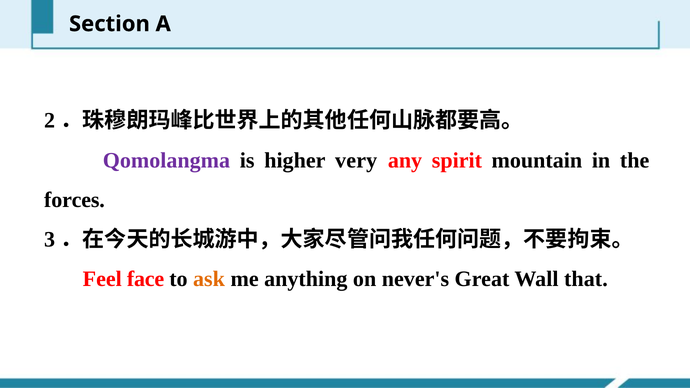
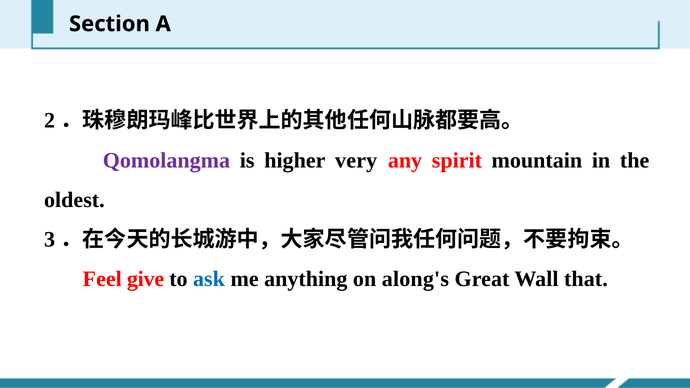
forces: forces -> oldest (74, 200)
face: face -> give (146, 279)
ask colour: orange -> blue (209, 279)
never's: never's -> along's (415, 279)
